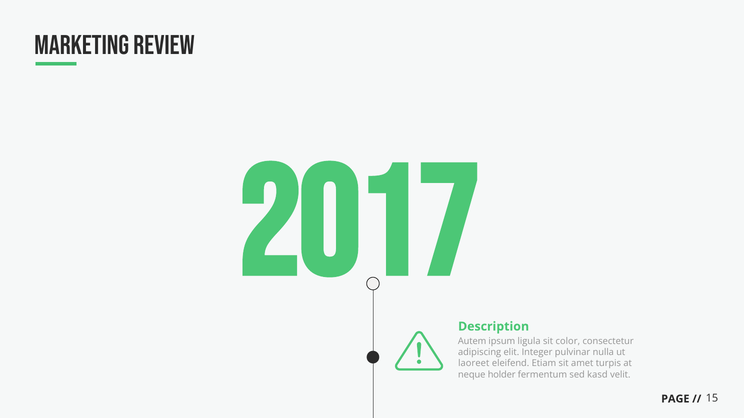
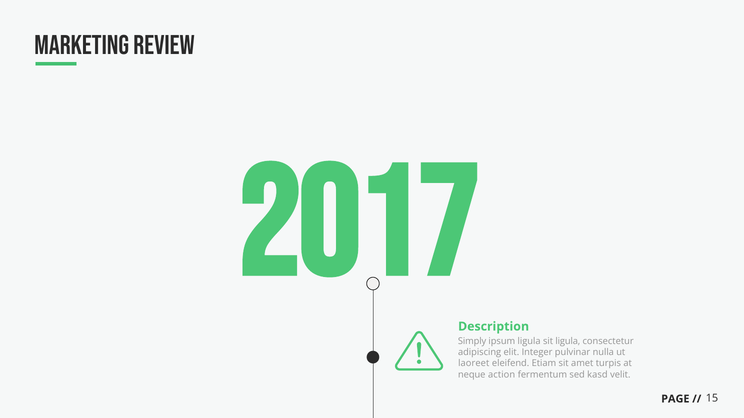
Autem: Autem -> Simply (472, 341)
sit color: color -> ligula (568, 341)
holder: holder -> action (502, 375)
